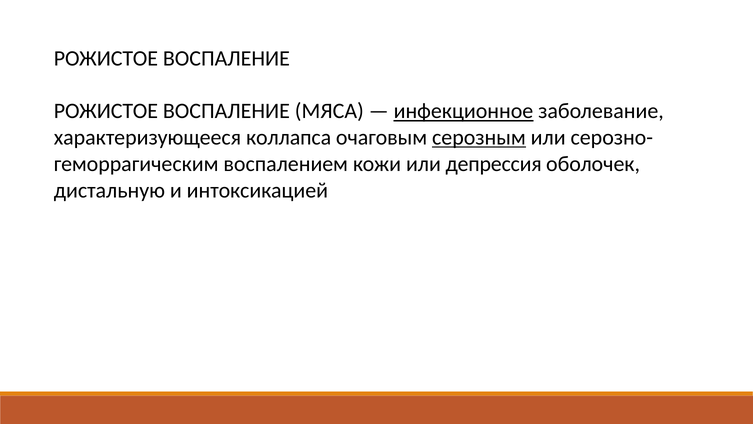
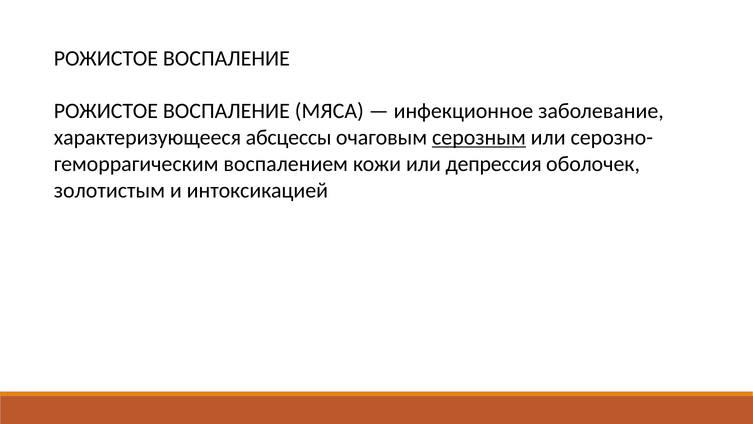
инфекционное underline: present -> none (463, 111)
коллапса: коллапса -> абсцессы (289, 137)
дистальную: дистальную -> золотистым (109, 190)
